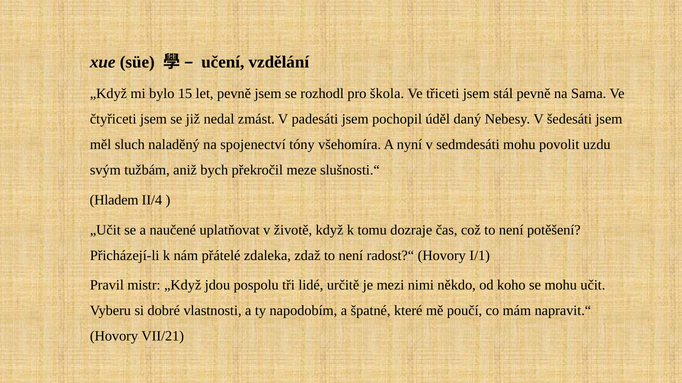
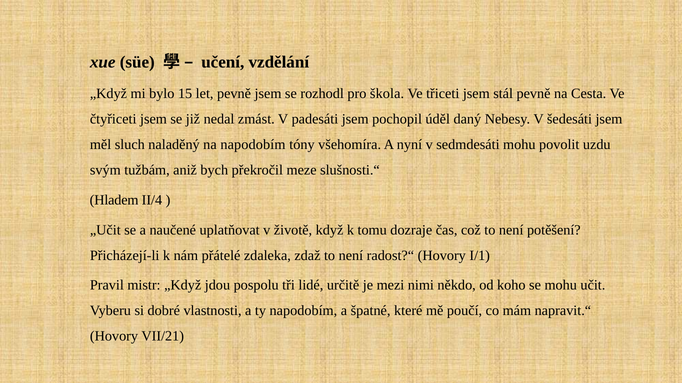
Sama: Sama -> Cesta (589, 94)
na spojenectví: spojenectví -> napodobím (253, 145)
